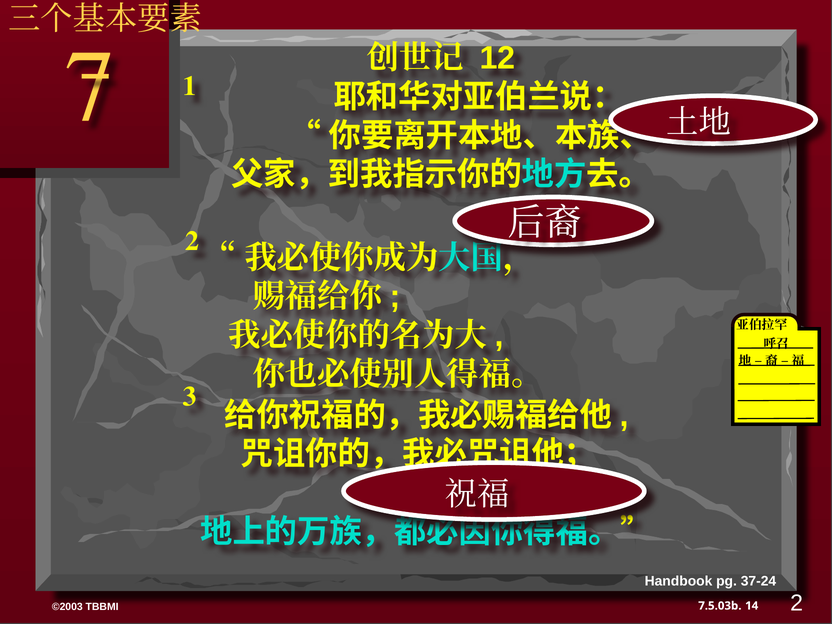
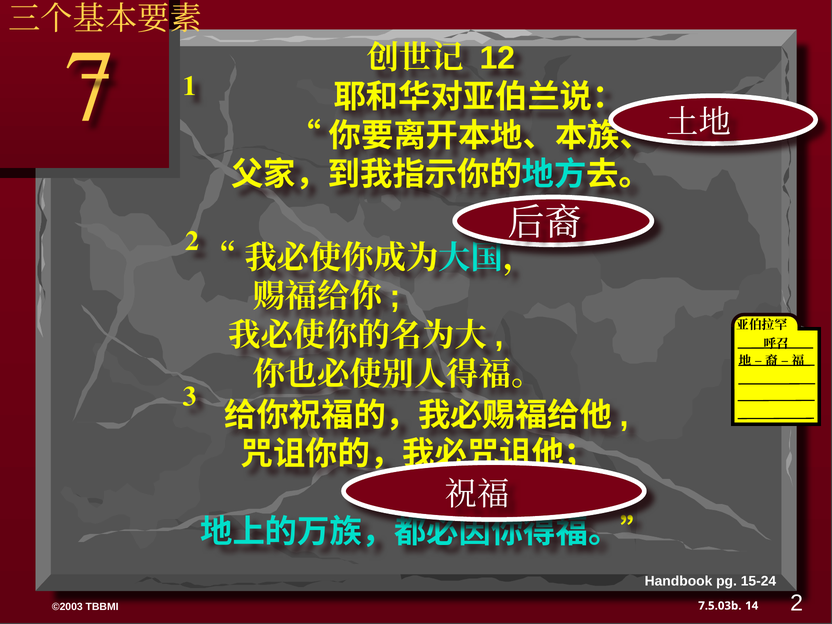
37-24: 37-24 -> 15-24 (758, 581)
